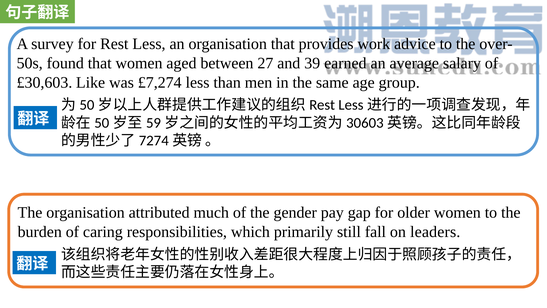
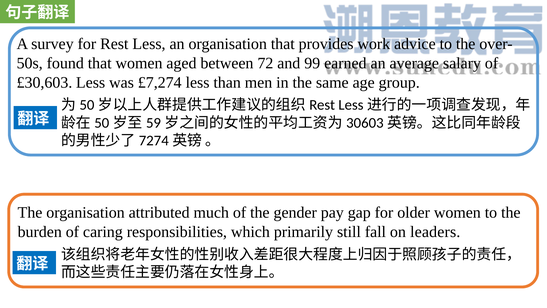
27: 27 -> 72 (265, 63)
39: 39 -> 99 (312, 63)
£30,603 Like: Like -> Less (91, 82)
